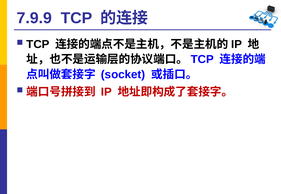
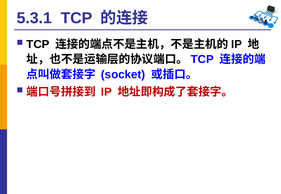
7.9.9: 7.9.9 -> 5.3.1 (34, 18)
